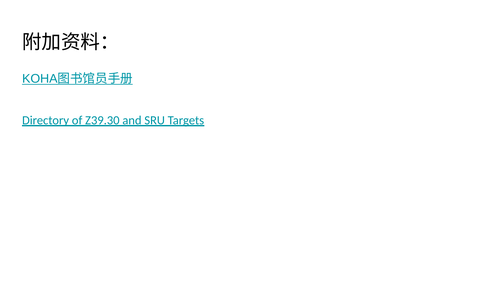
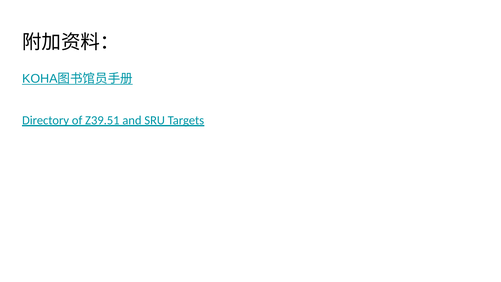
Z39.30: Z39.30 -> Z39.51 (102, 120)
